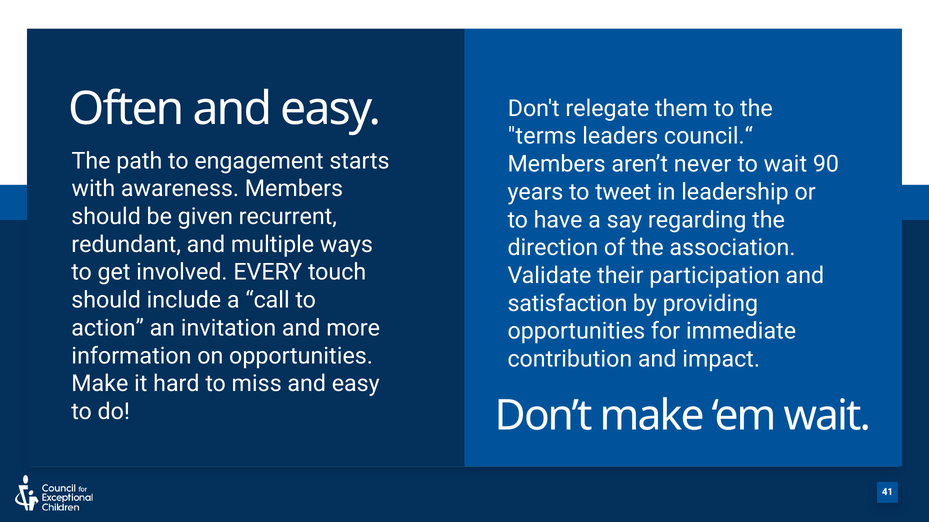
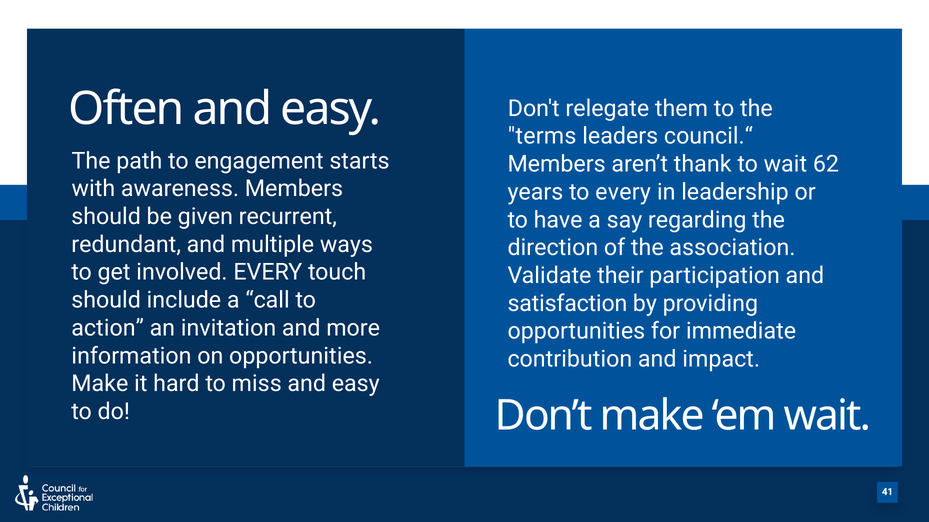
never: never -> thank (703, 164)
90: 90 -> 62 (826, 164)
to tweet: tweet -> every (623, 192)
